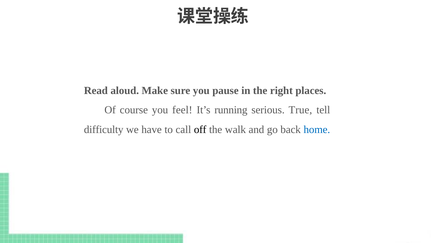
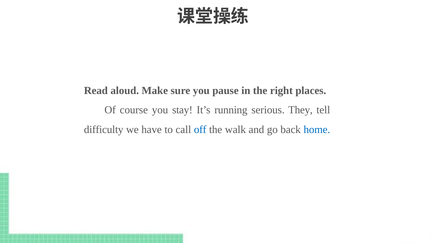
feel: feel -> stay (182, 110)
True: True -> They (300, 110)
off colour: black -> blue (200, 129)
